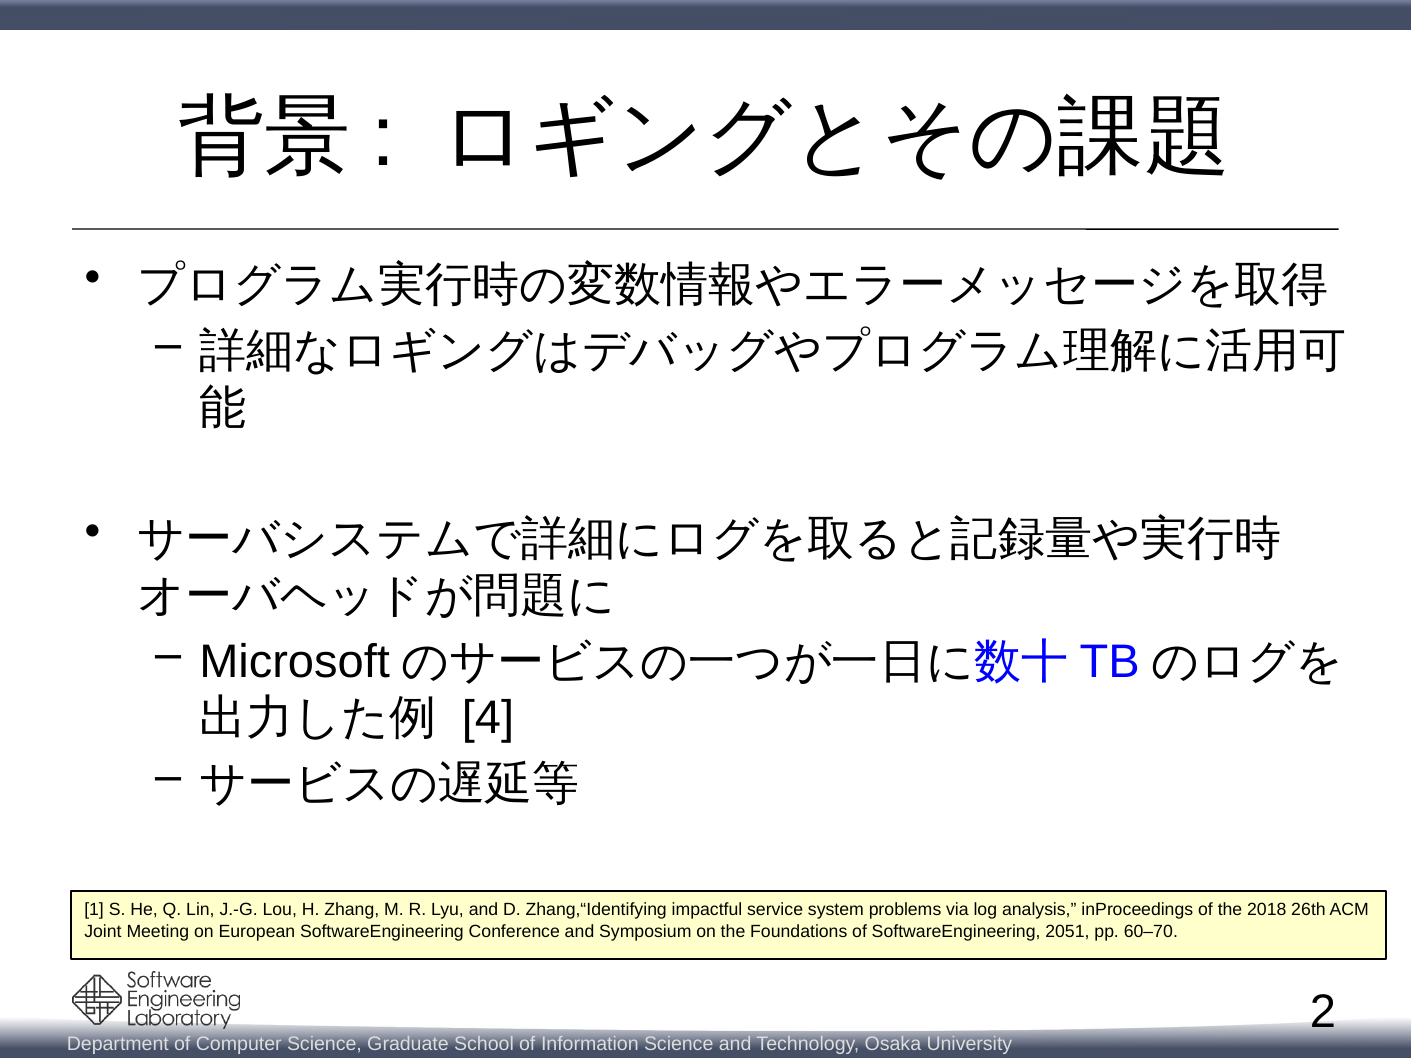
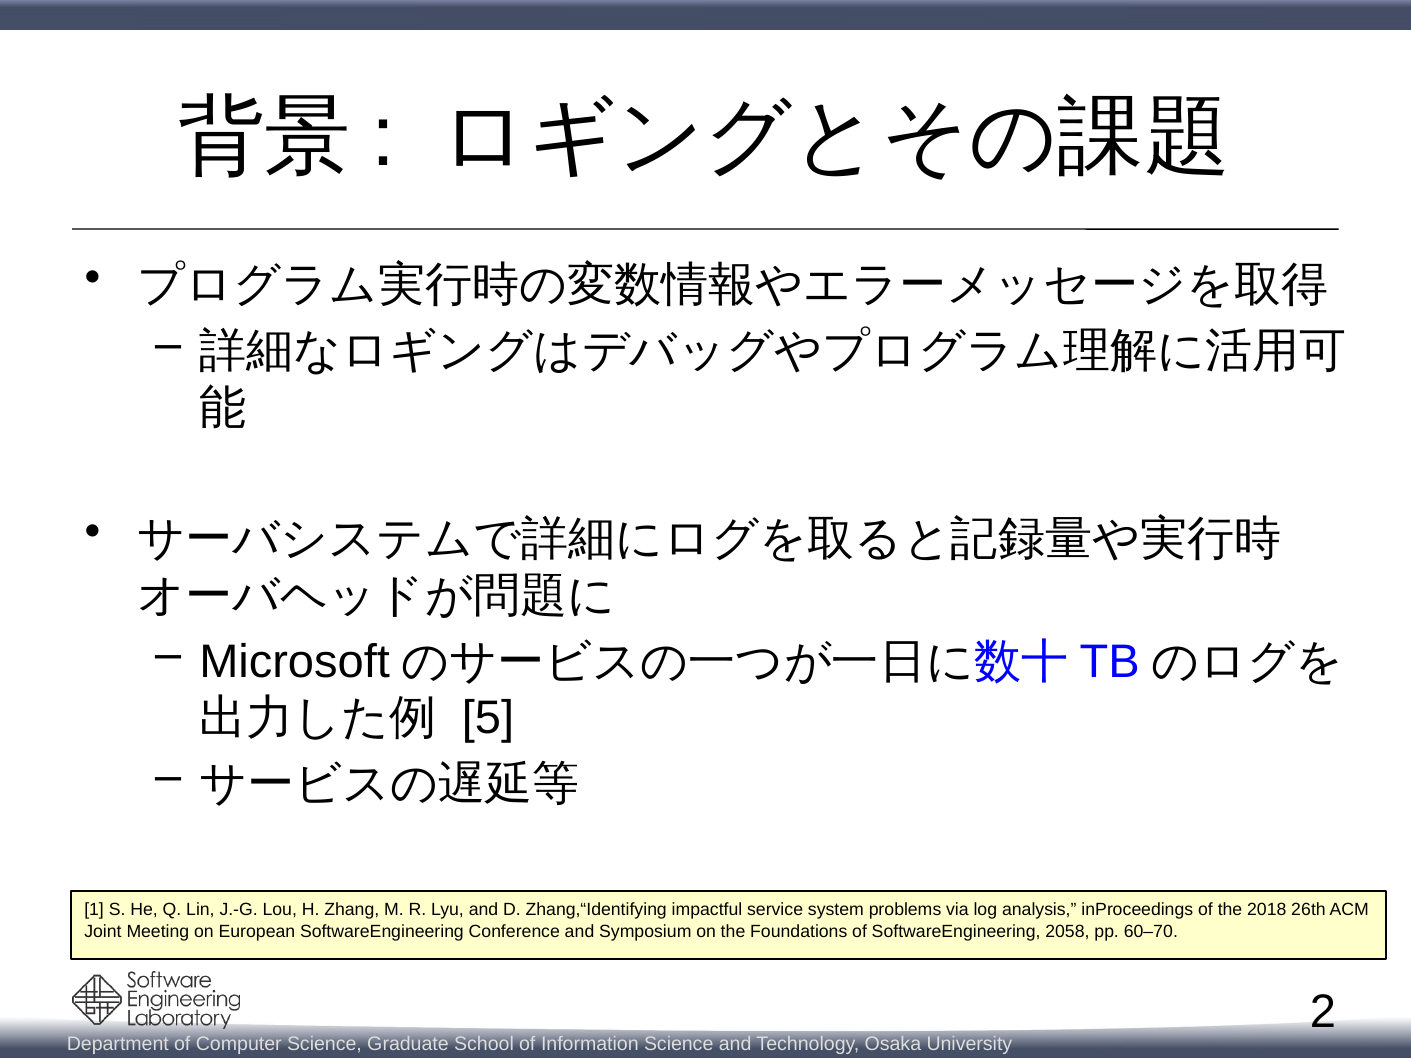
4: 4 -> 5 (488, 718)
2051: 2051 -> 2058 (1067, 931)
